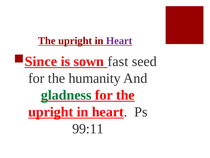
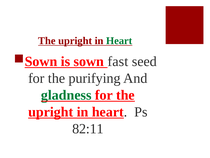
Heart colour: purple -> green (119, 41)
Since: Since -> Sown (41, 61)
humanity: humanity -> purifying (95, 78)
99:11: 99:11 -> 82:11 (88, 128)
